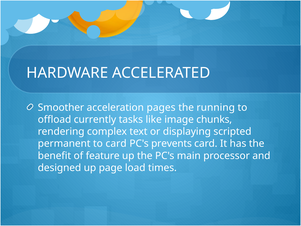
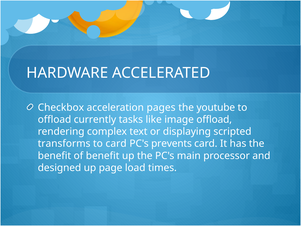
Smoother: Smoother -> Checkbox (61, 107)
running: running -> youtube (216, 107)
image chunks: chunks -> offload (214, 119)
permanent: permanent -> transforms (64, 144)
of feature: feature -> benefit (103, 156)
